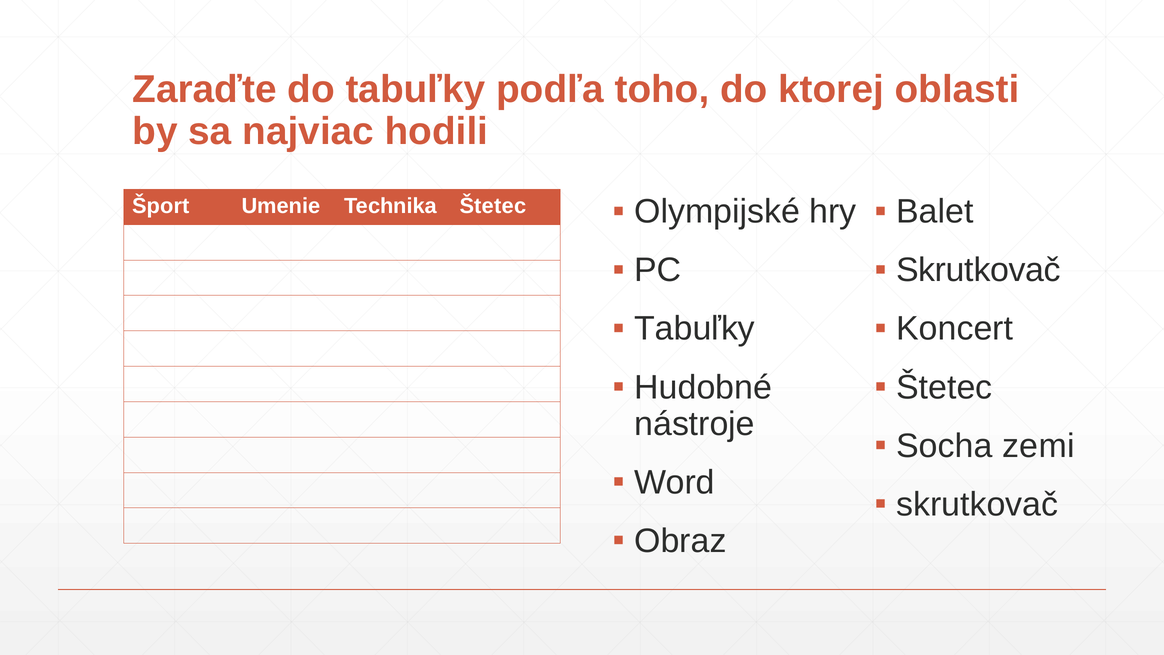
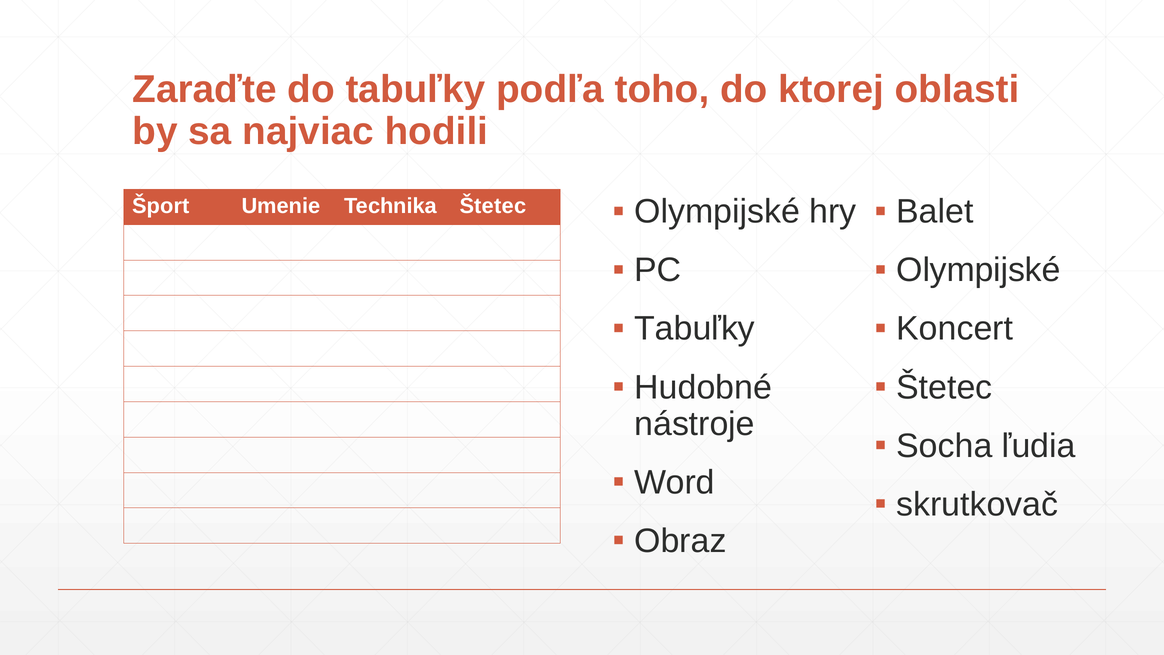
Skrutkovač: Skrutkovač -> Olympijské (978, 270)
zemi: zemi -> ľudia (1039, 446)
